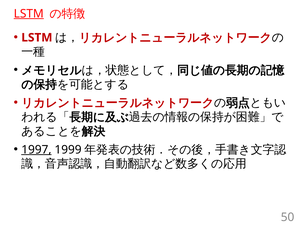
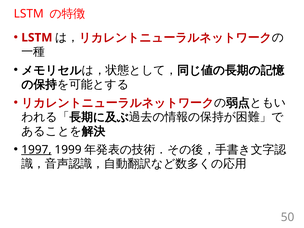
LSTM underline: present -> none (29, 14)
